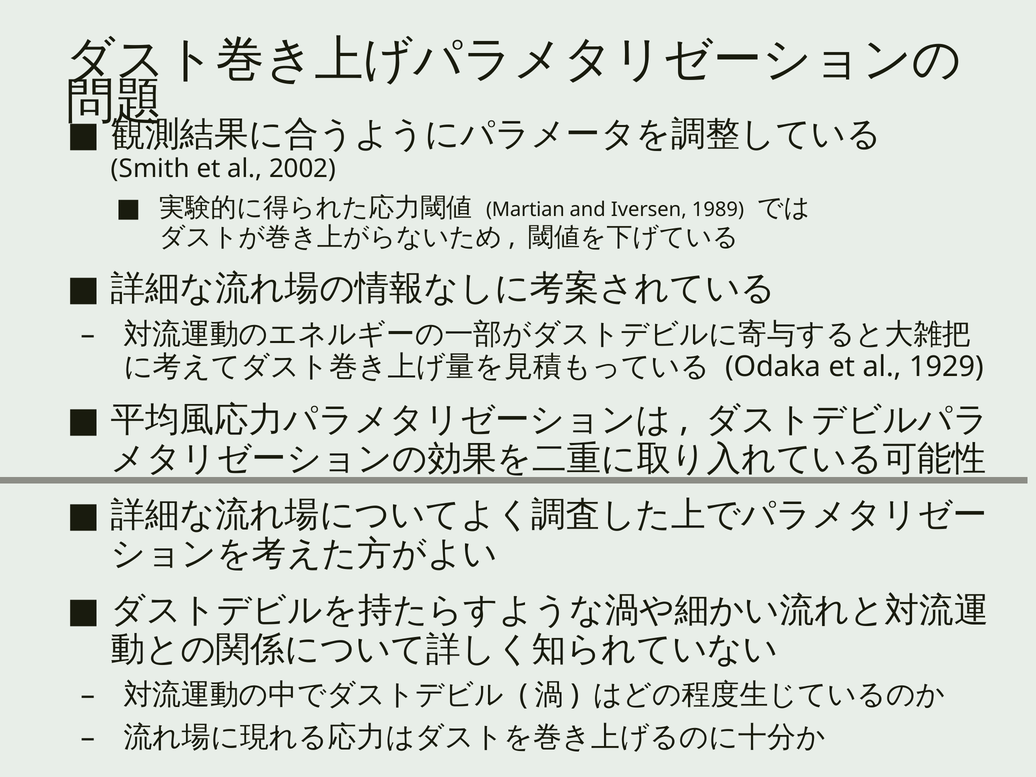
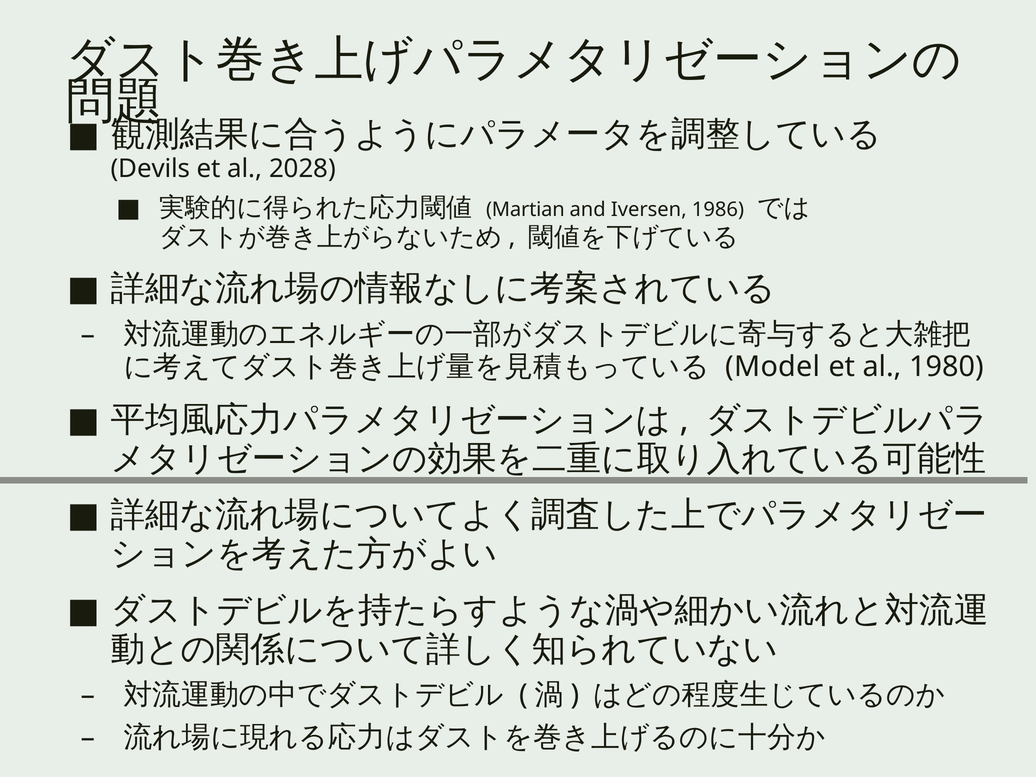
Smith: Smith -> Devils (150, 169)
2002: 2002 -> 2028 (302, 169)
1989: 1989 -> 1986 (718, 210)
Odaka: Odaka -> Model (773, 367)
1929: 1929 -> 1980 (946, 367)
